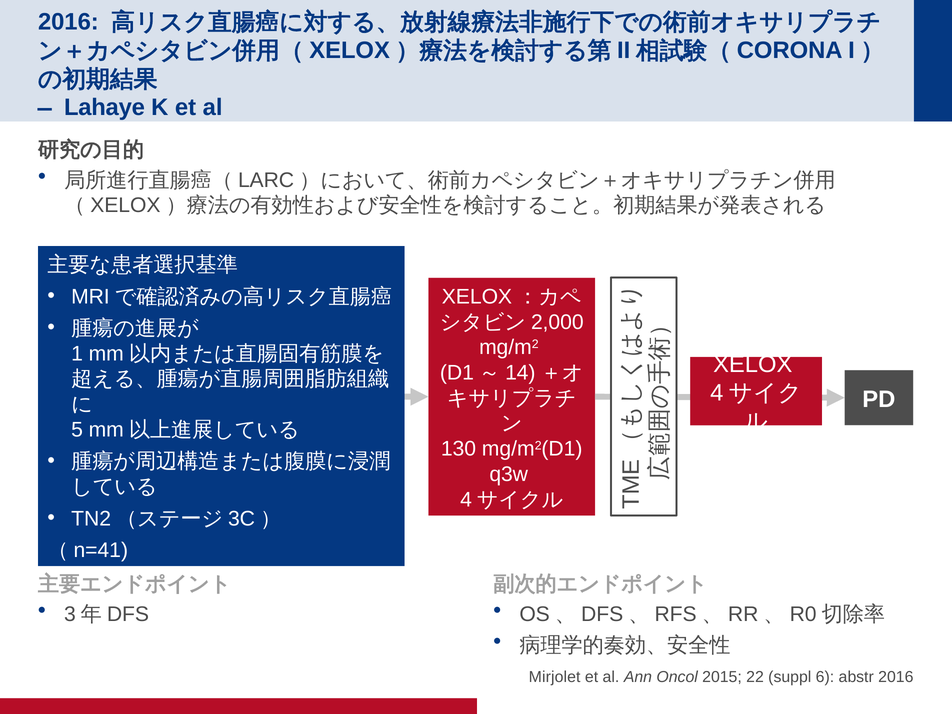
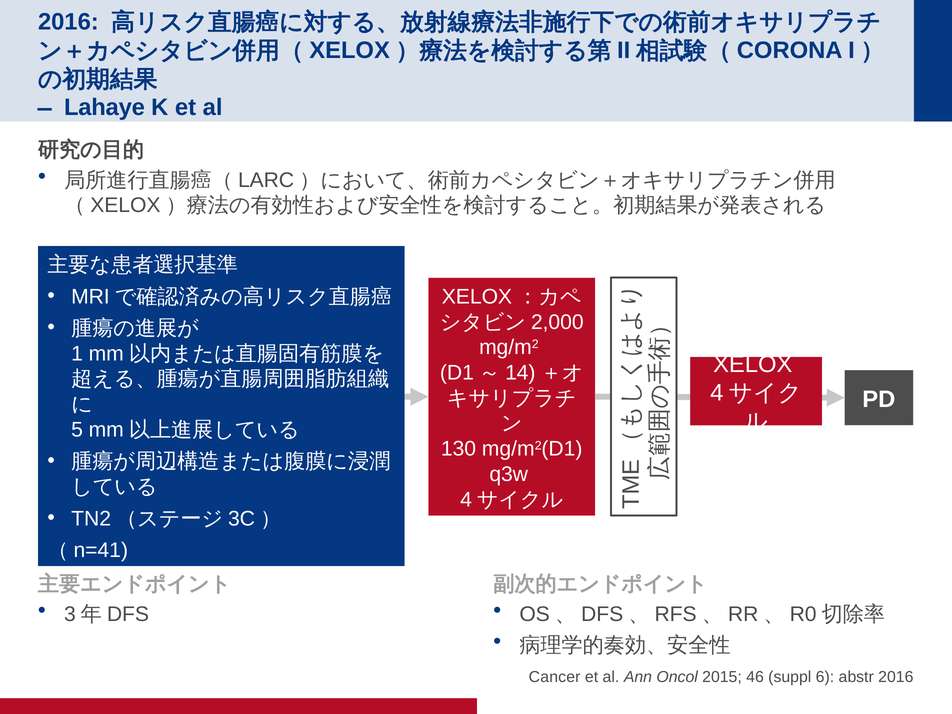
Mirjolet: Mirjolet -> Cancer (555, 677)
22: 22 -> 46 (755, 677)
